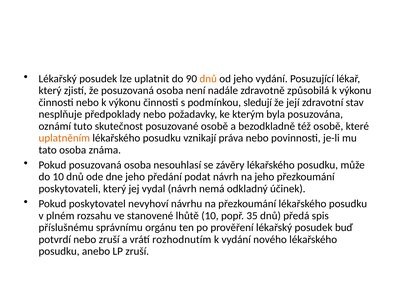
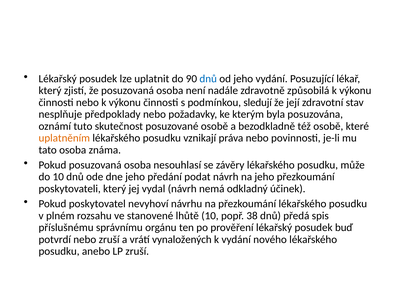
dnů colour: orange -> blue (208, 79)
35: 35 -> 38 (252, 216)
rozhodnutím: rozhodnutím -> vynaložených (182, 239)
